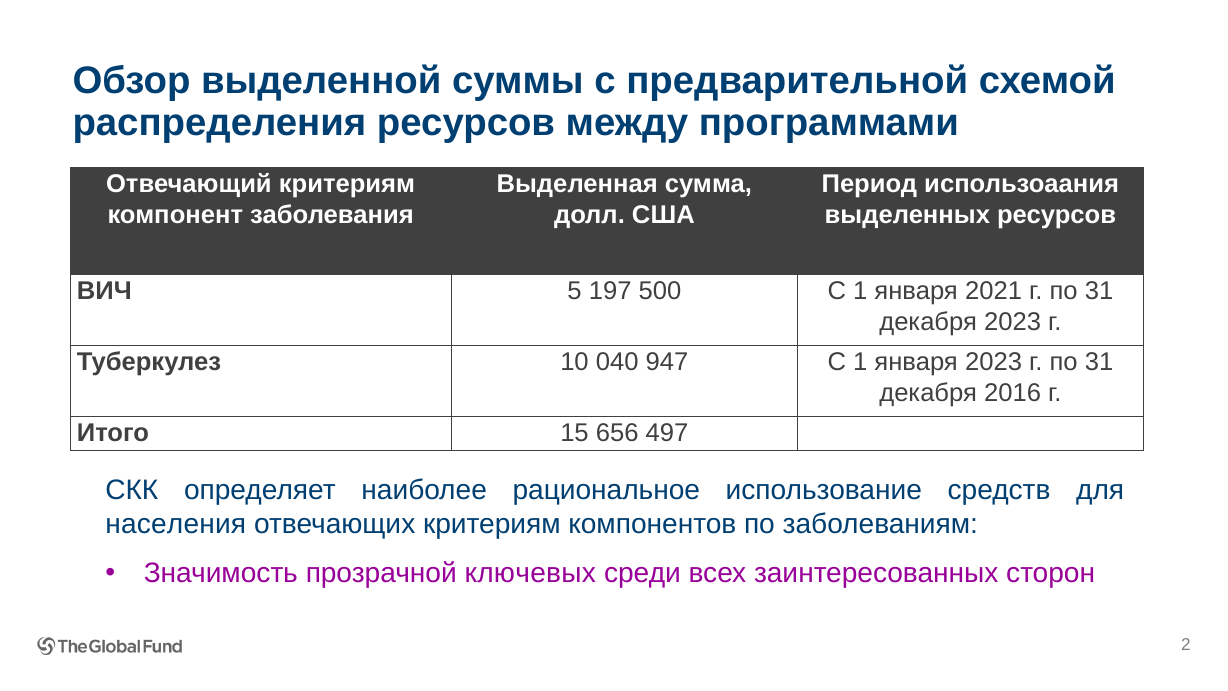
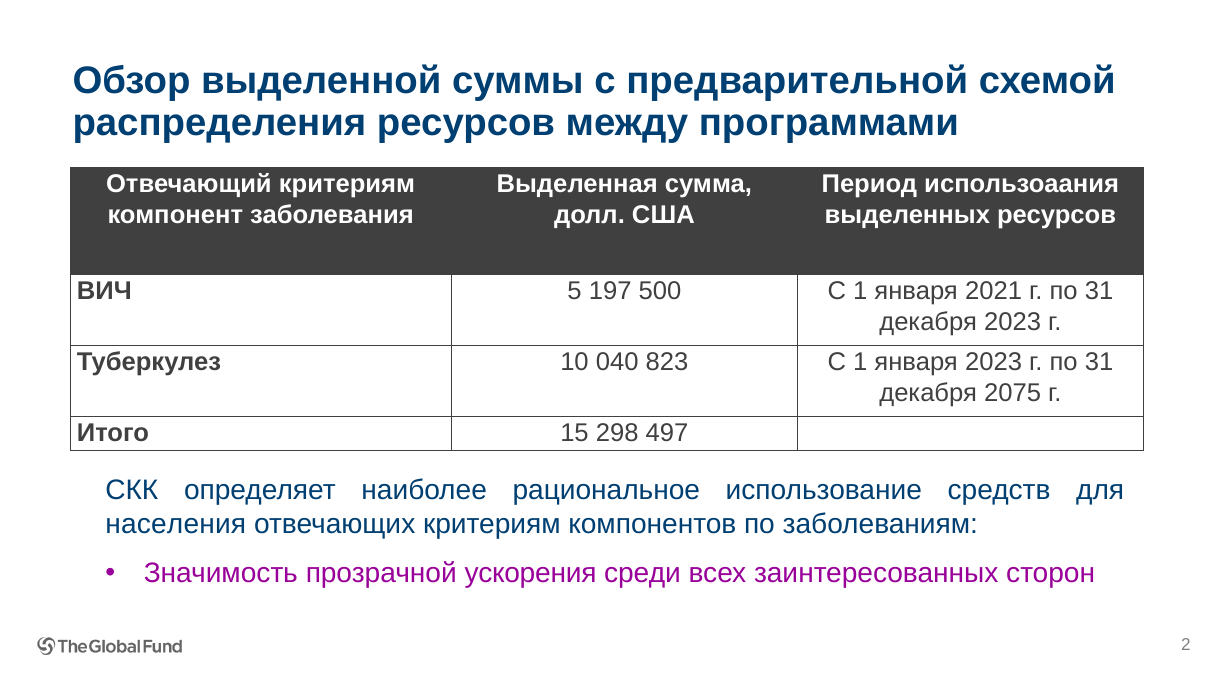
947: 947 -> 823 (667, 362)
2016: 2016 -> 2075 (1013, 393)
656: 656 -> 298 (617, 433)
ключевых: ключевых -> ускорения (531, 573)
